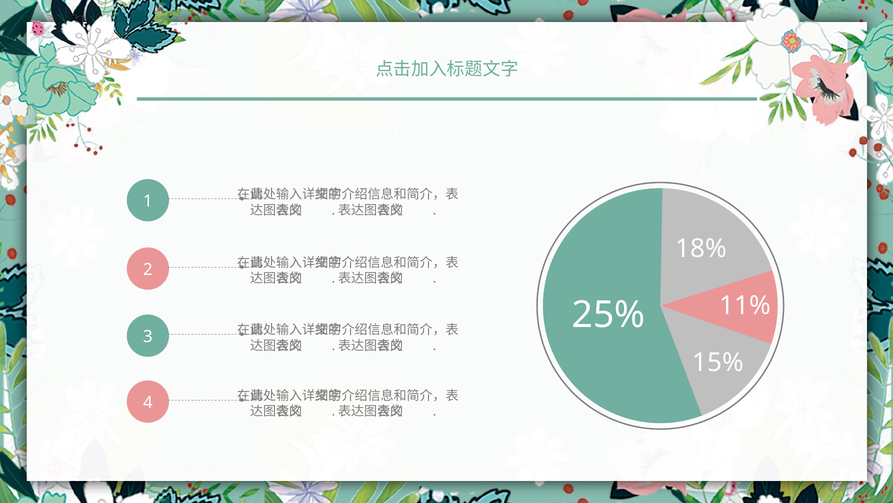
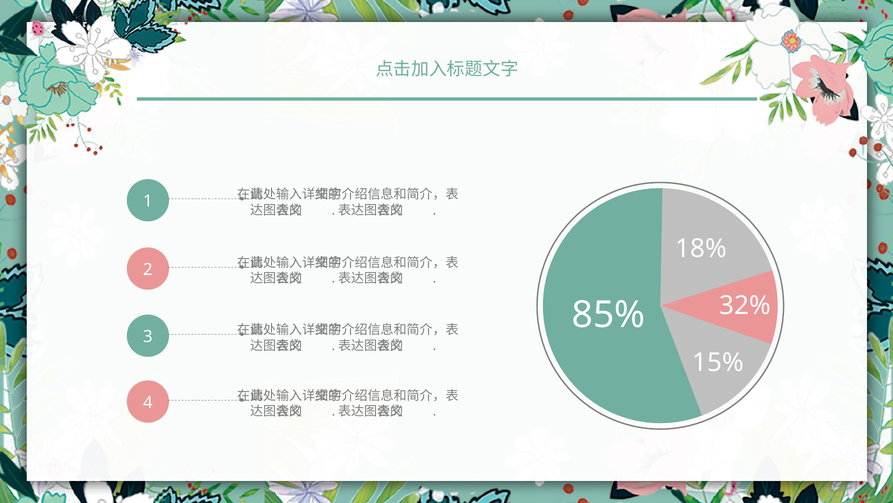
11%: 11% -> 32% (745, 305)
25%: 25% -> 85% (608, 315)
